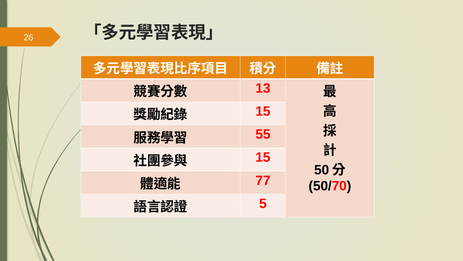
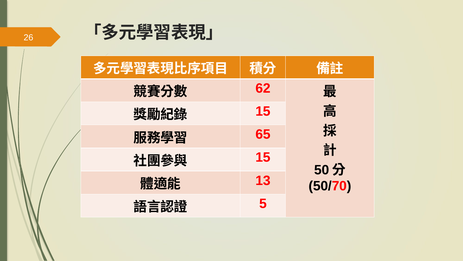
13: 13 -> 62 (263, 88)
55: 55 -> 65 (263, 134)
77: 77 -> 13 (263, 180)
